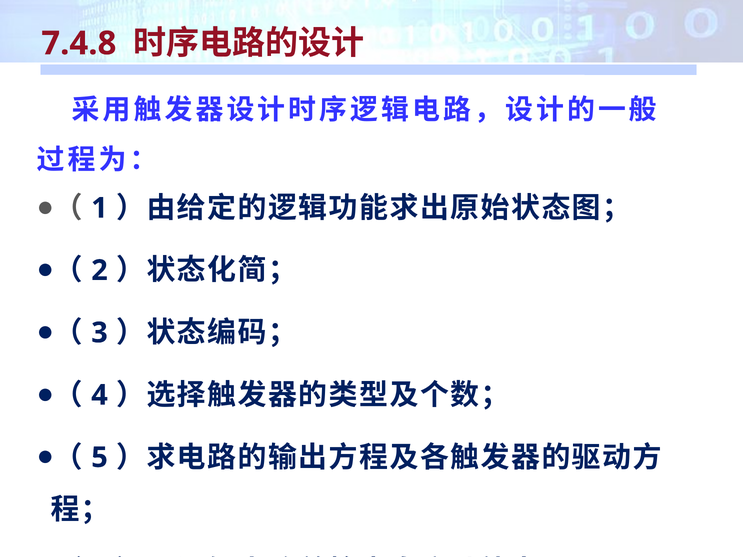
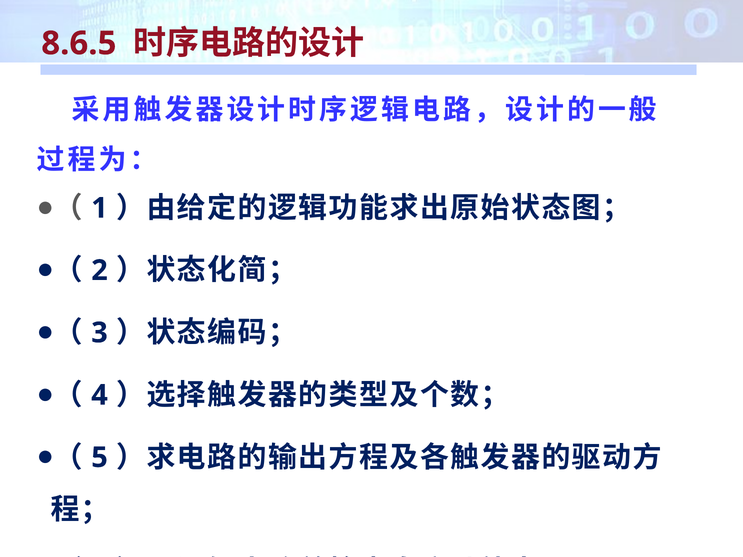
7.4.8: 7.4.8 -> 8.6.5 (79, 43)
